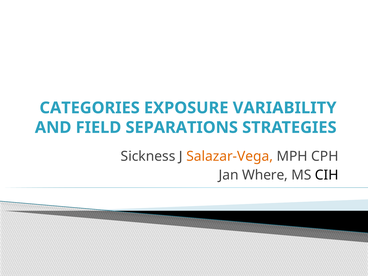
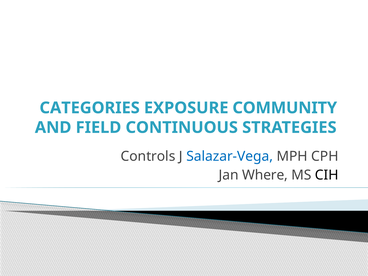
VARIABILITY: VARIABILITY -> COMMUNITY (285, 108)
SEPARATIONS: SEPARATIONS -> CONTINUOUS (182, 128)
Sickness: Sickness -> Controls (148, 156)
Salazar-Vega colour: orange -> blue (230, 156)
